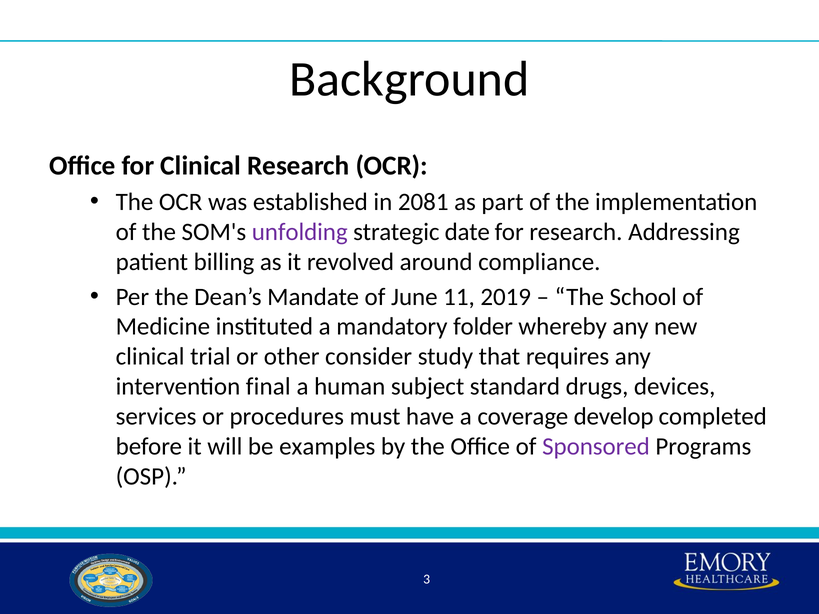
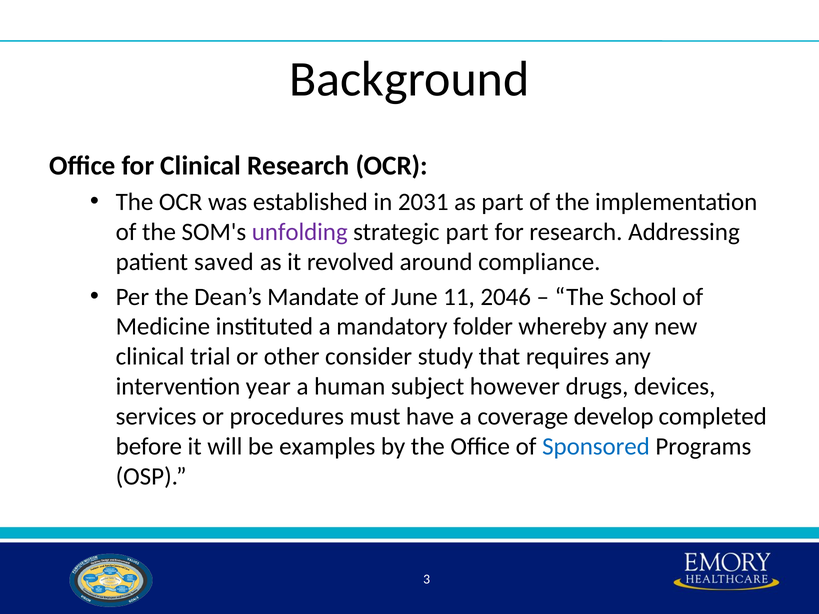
2081: 2081 -> 2031 (423, 202)
strategic date: date -> part (467, 232)
billing: billing -> saved (224, 262)
2019: 2019 -> 2046 (506, 297)
final: final -> year (268, 387)
standard: standard -> however (515, 387)
Sponsored colour: purple -> blue (596, 447)
